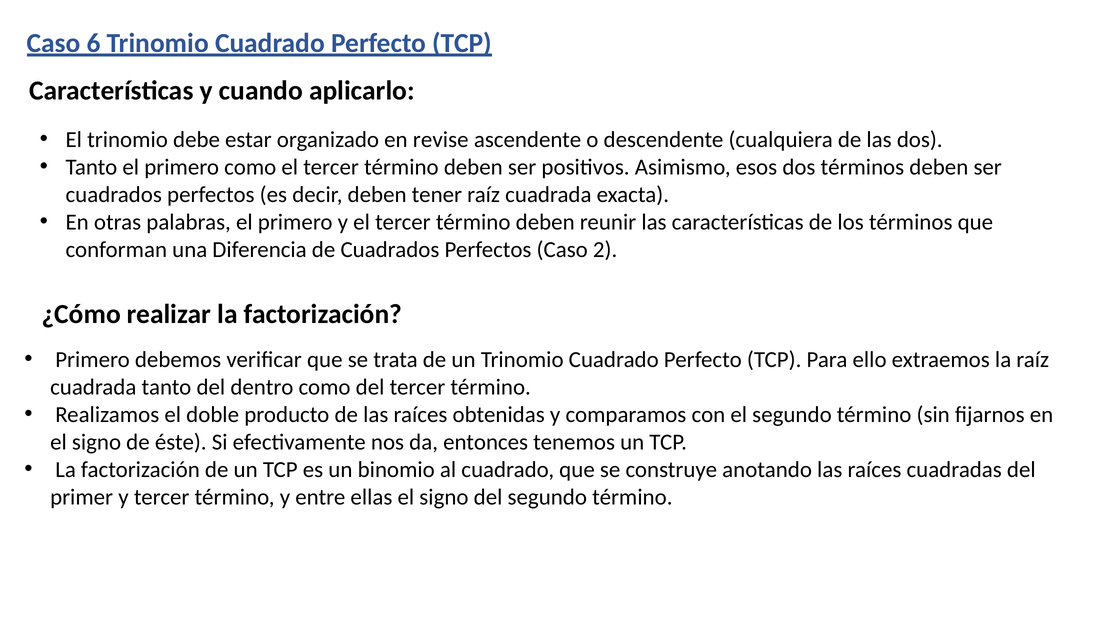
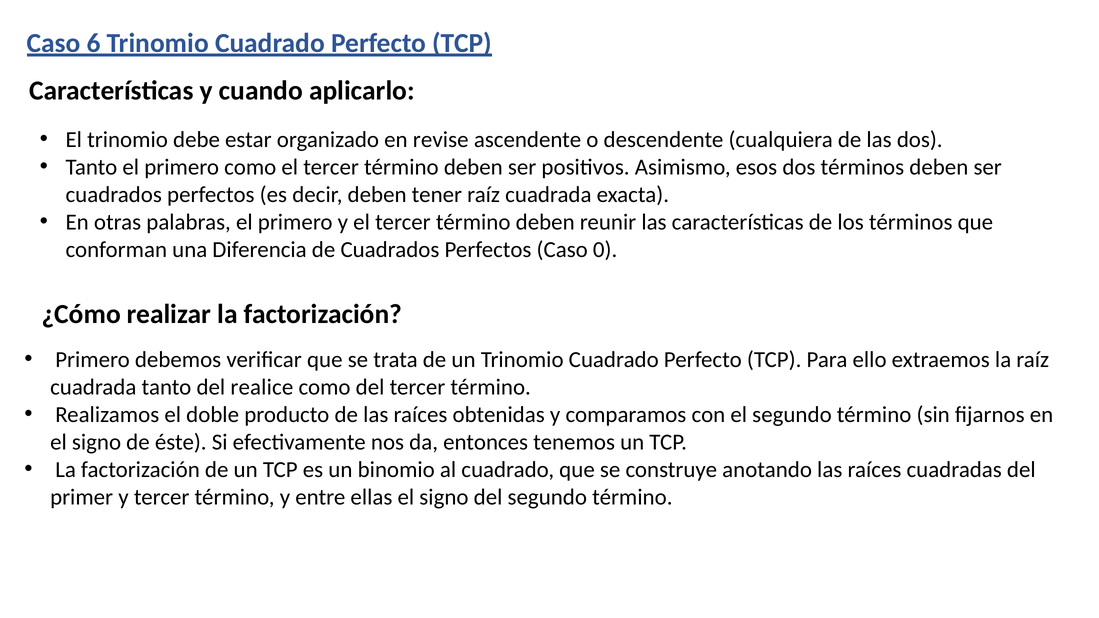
2: 2 -> 0 (605, 250)
dentro: dentro -> realice (262, 387)
